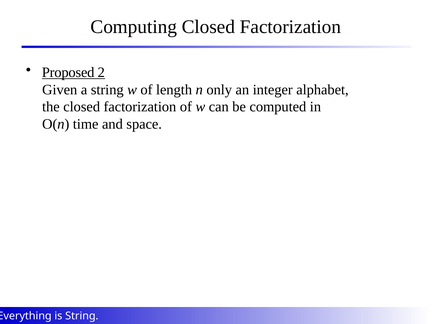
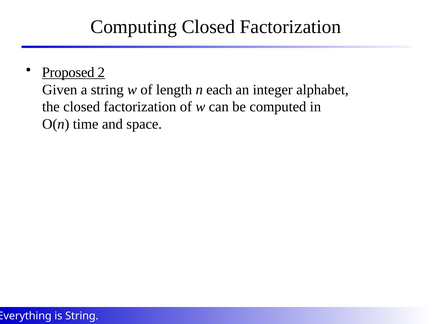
only: only -> each (219, 90)
